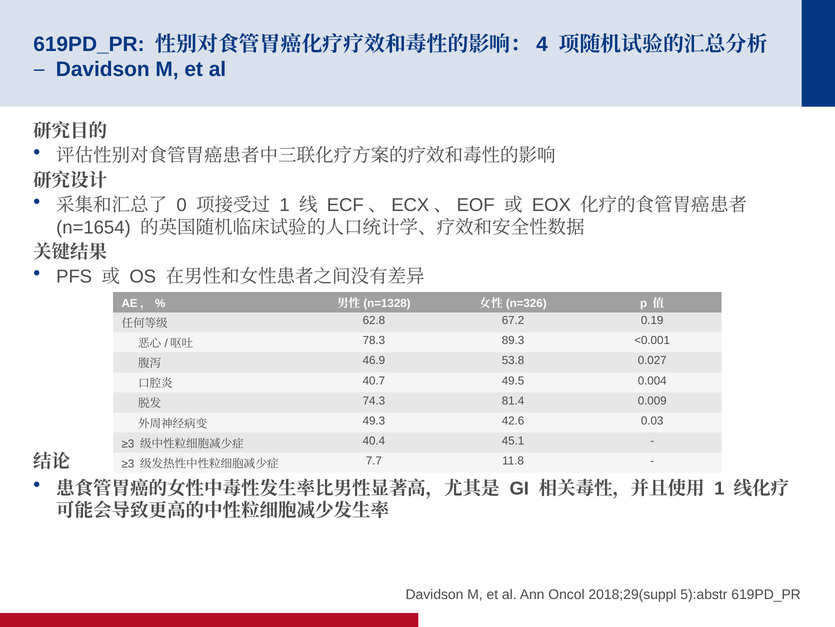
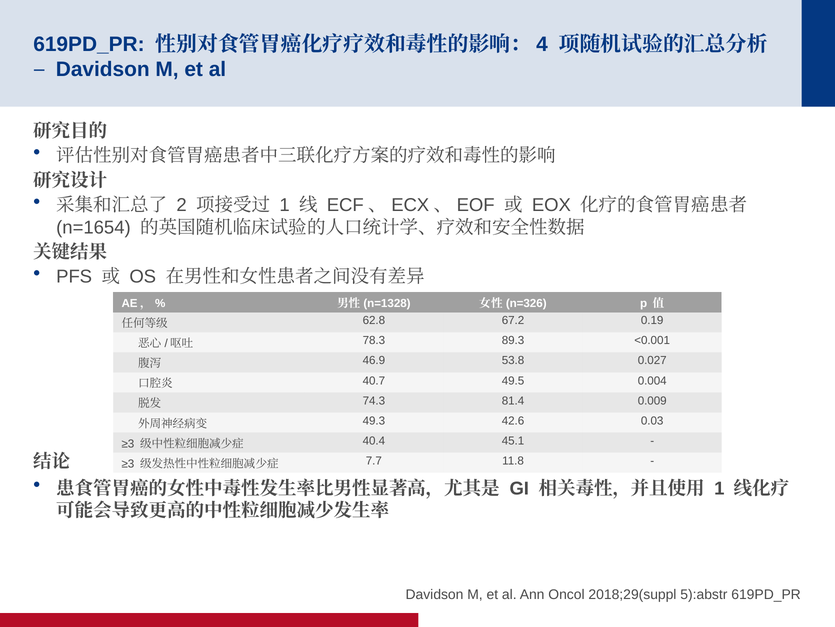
0: 0 -> 2 (182, 205)
